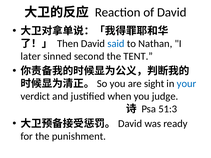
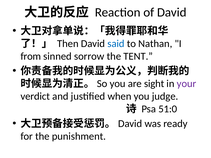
later: later -> from (31, 56)
second: second -> sorrow (89, 56)
your colour: blue -> purple (187, 84)
51:3: 51:3 -> 51:0 (168, 109)
